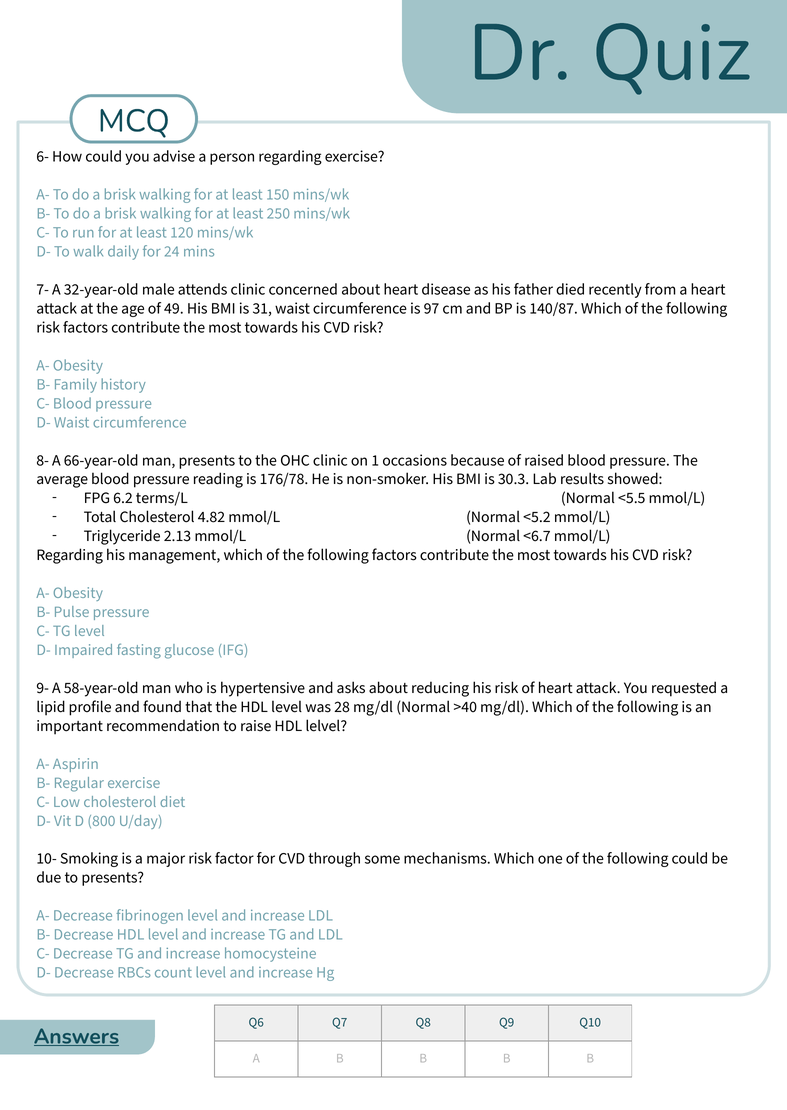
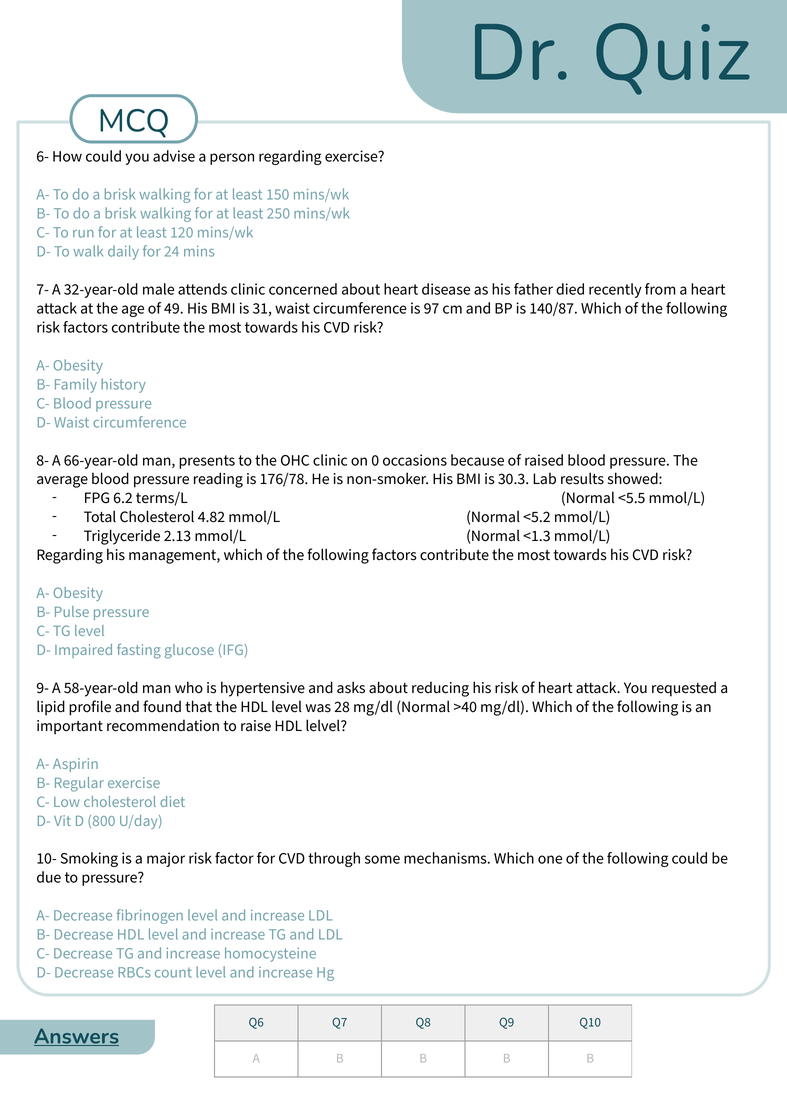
1: 1 -> 0 (375, 460)
<6.7: <6.7 -> <1.3 (537, 536)
to presents: presents -> pressure (113, 877)
